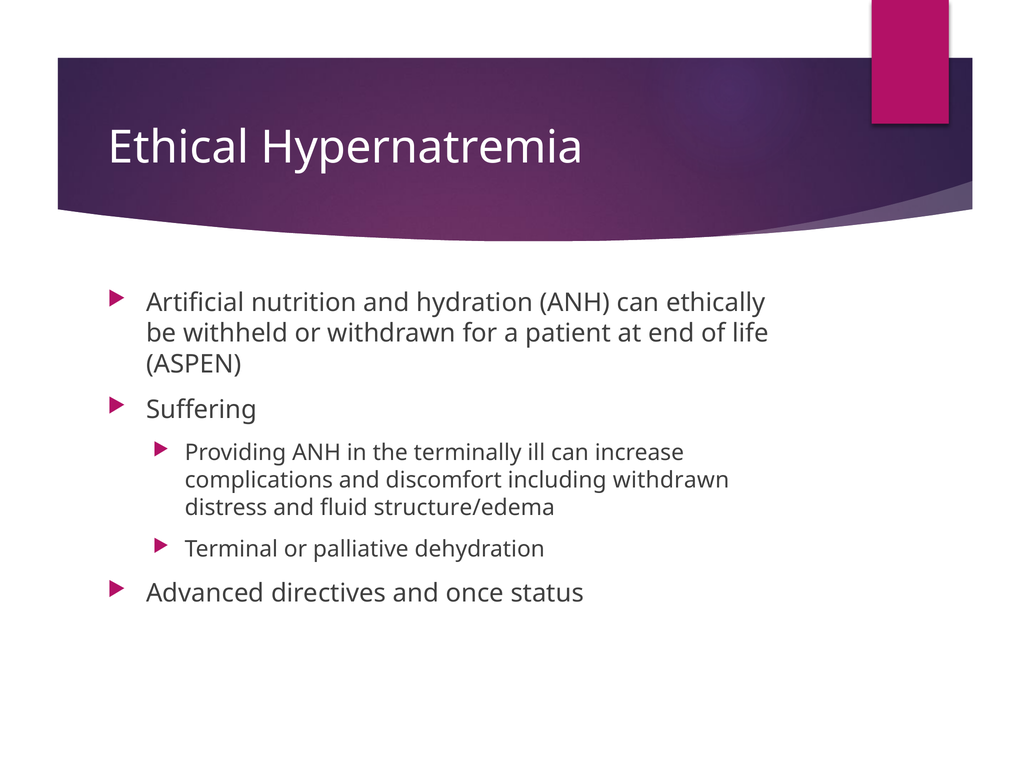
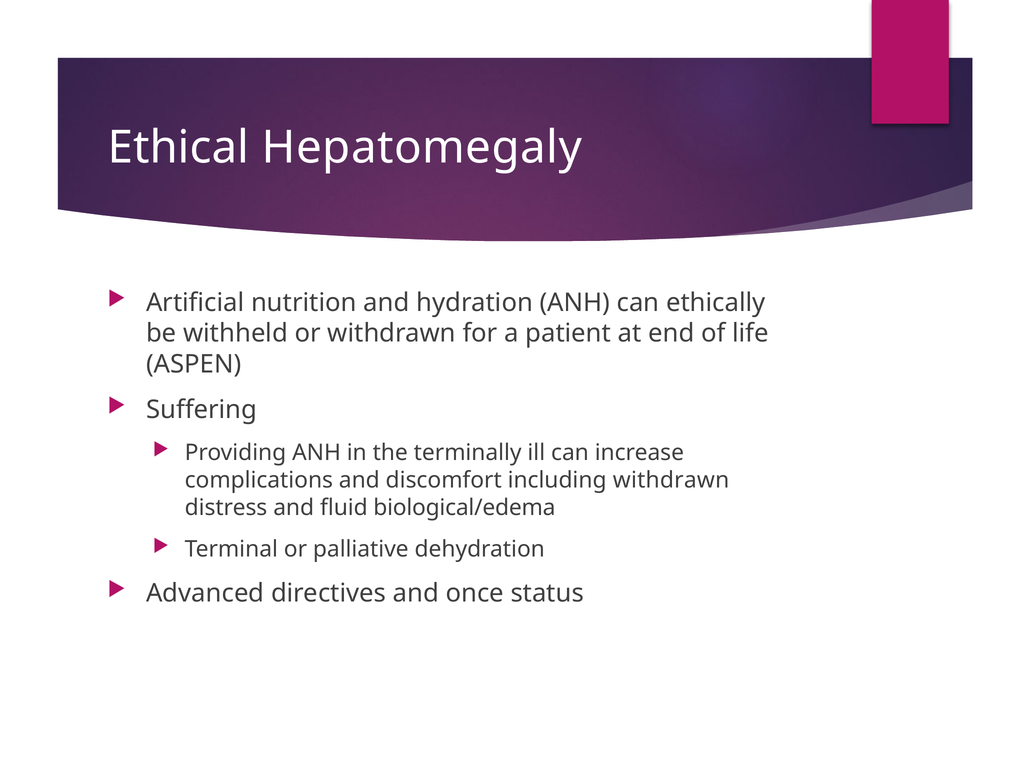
Hypernatremia: Hypernatremia -> Hepatomegaly (422, 147)
structure/edema: structure/edema -> biological/edema (464, 507)
